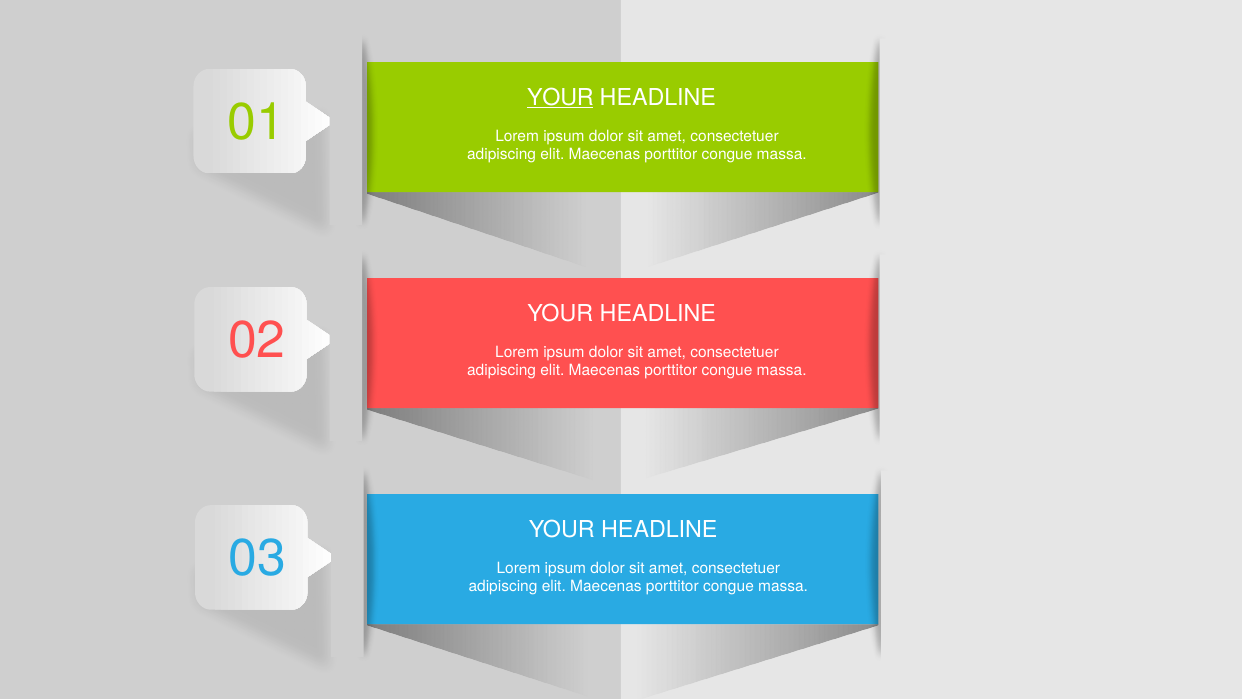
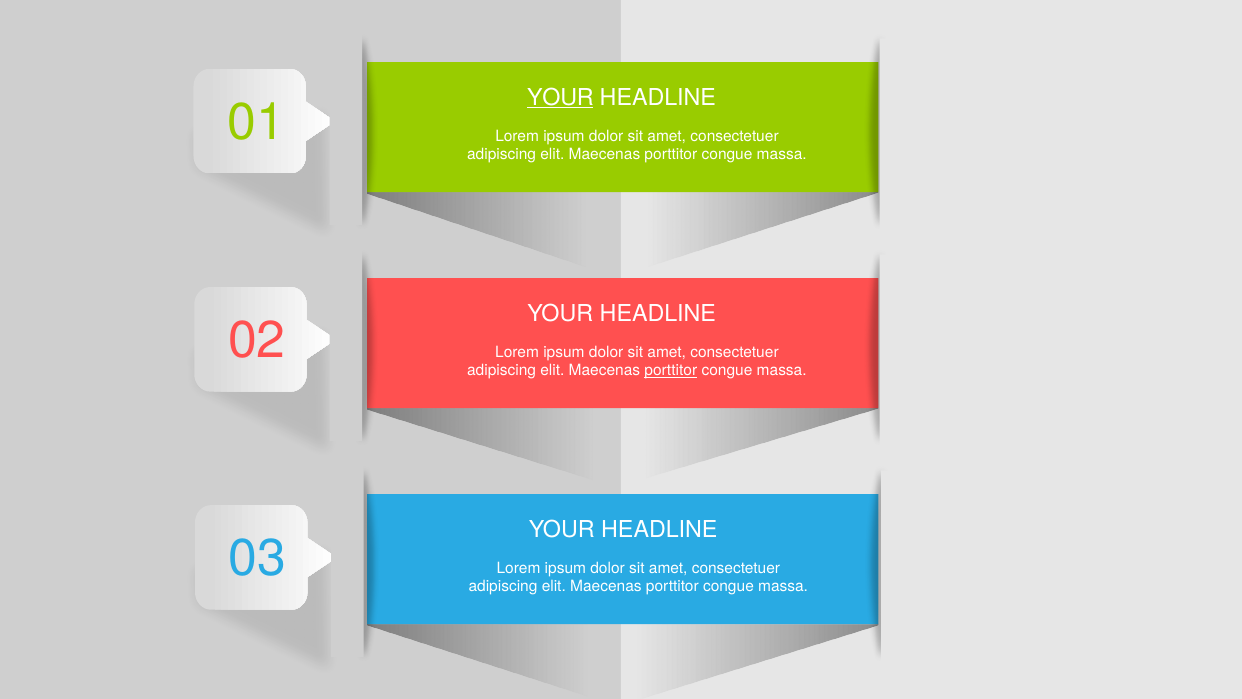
porttitor underline: none -> present (671, 371)
